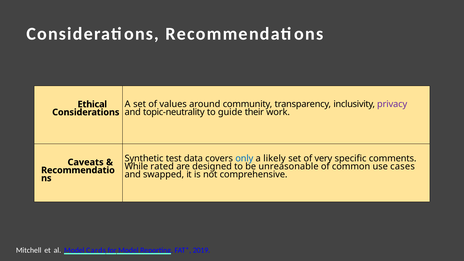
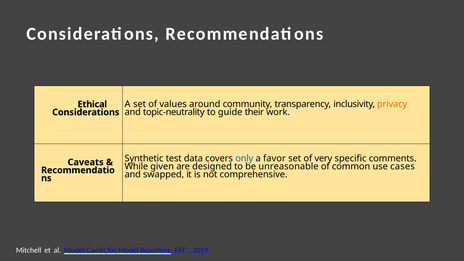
privacy colour: purple -> orange (392, 104)
likely: likely -> favor (274, 159)
rated: rated -> given (162, 167)
